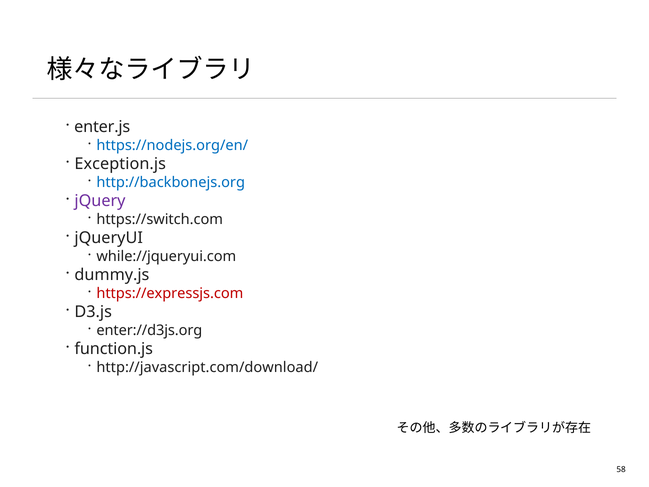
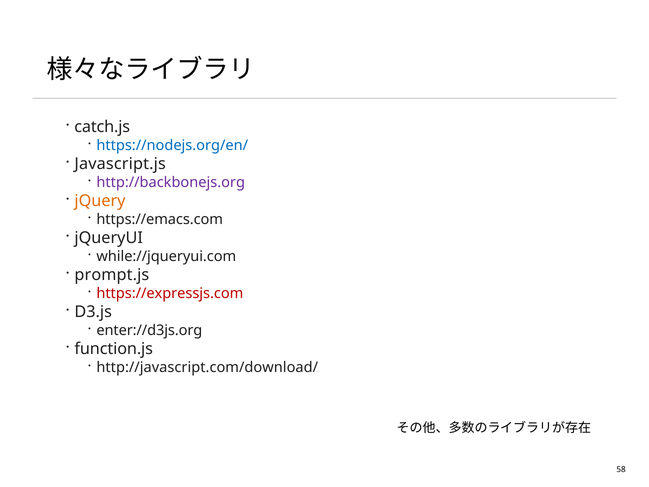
enter.js: enter.js -> catch.js (102, 127)
Exception.js: Exception.js -> Javascript.js (120, 164)
http://backbonejs.org colour: blue -> purple (171, 182)
jQuery colour: purple -> orange (100, 201)
https://switch.com: https://switch.com -> https://emacs.com (160, 219)
dummy.js: dummy.js -> prompt.js (112, 275)
